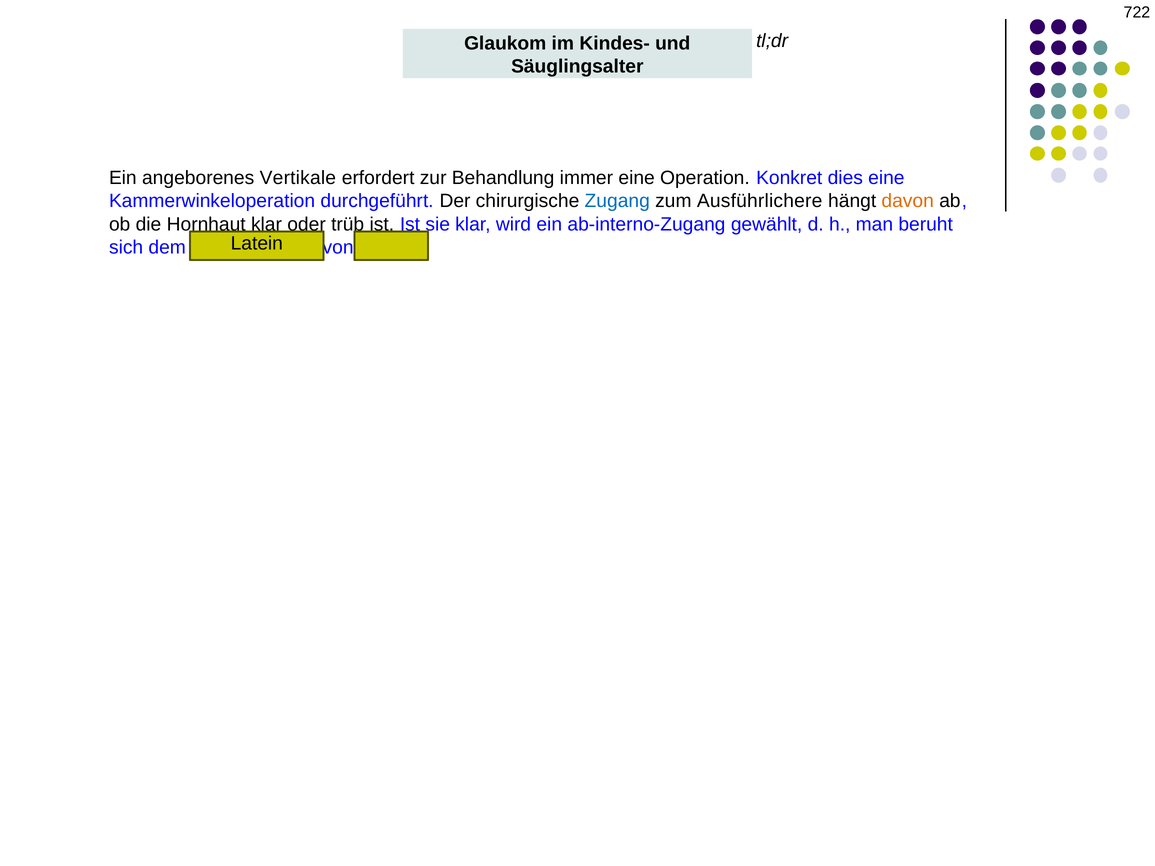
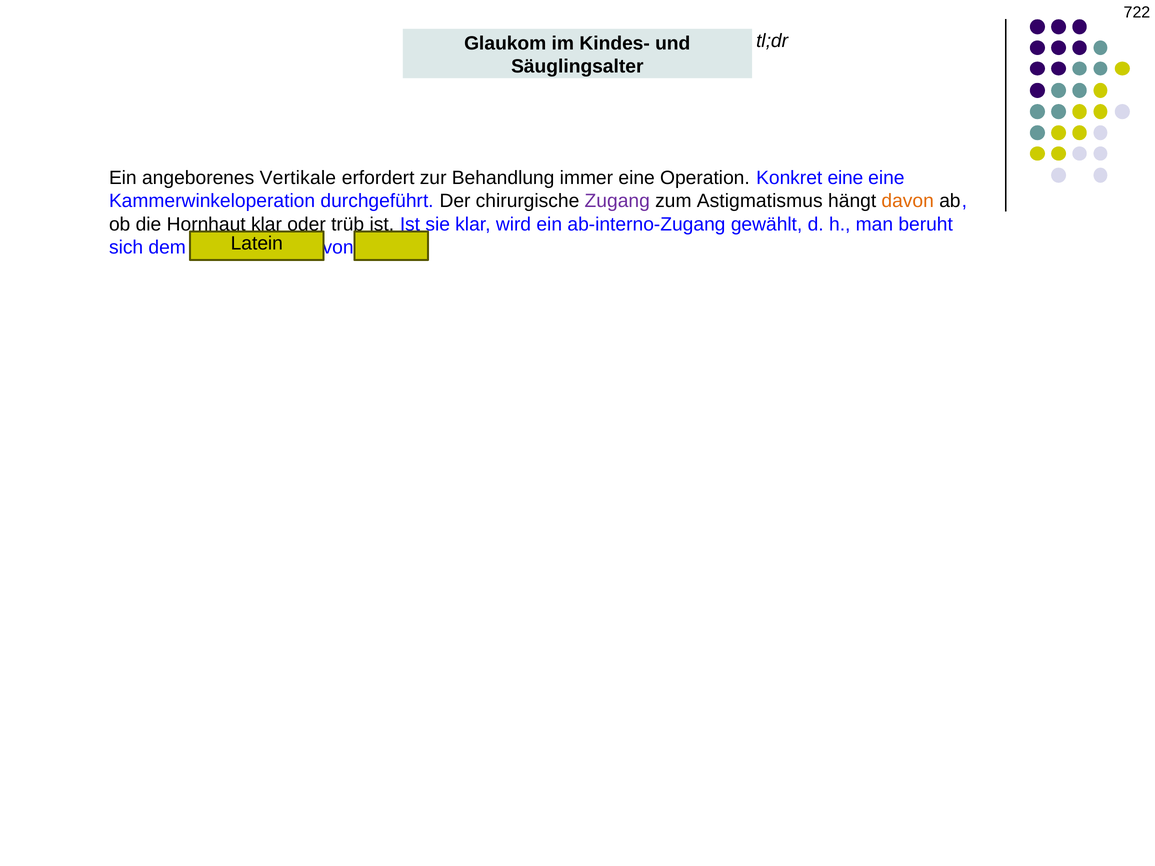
Konkret dies: dies -> eine (845, 178)
Zugang colour: blue -> purple (617, 201)
Ausführlichere: Ausführlichere -> Astigmatismus (760, 201)
